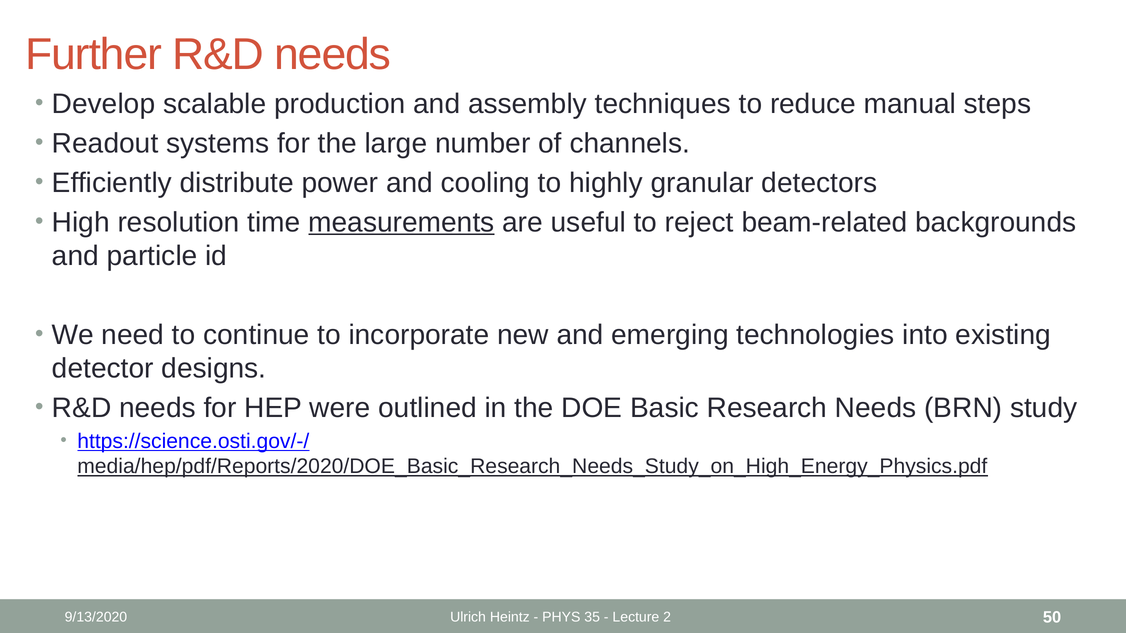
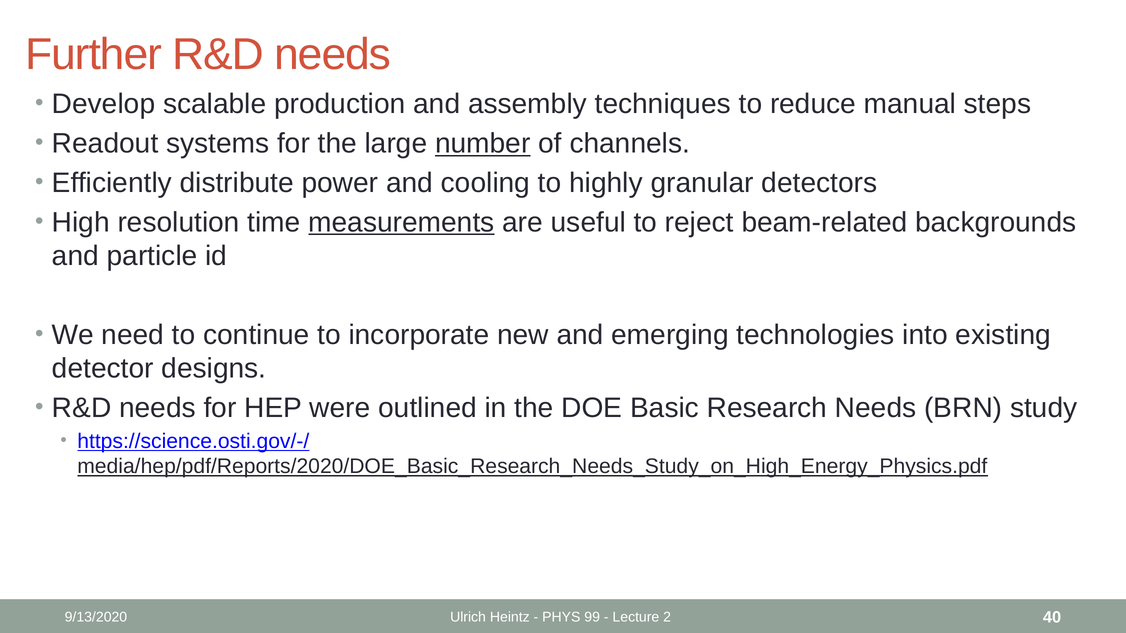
number underline: none -> present (483, 144)
35: 35 -> 99 (592, 617)
50: 50 -> 40 (1052, 618)
